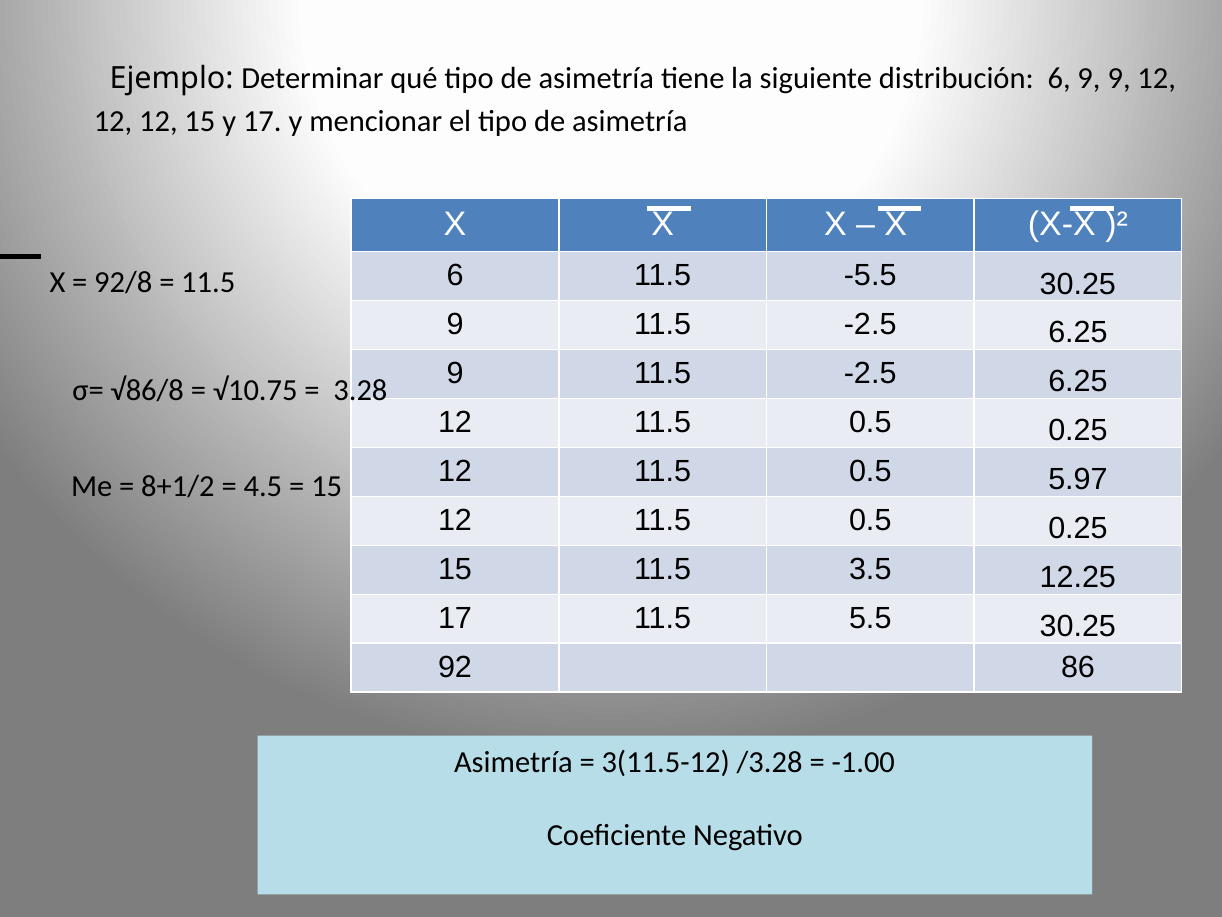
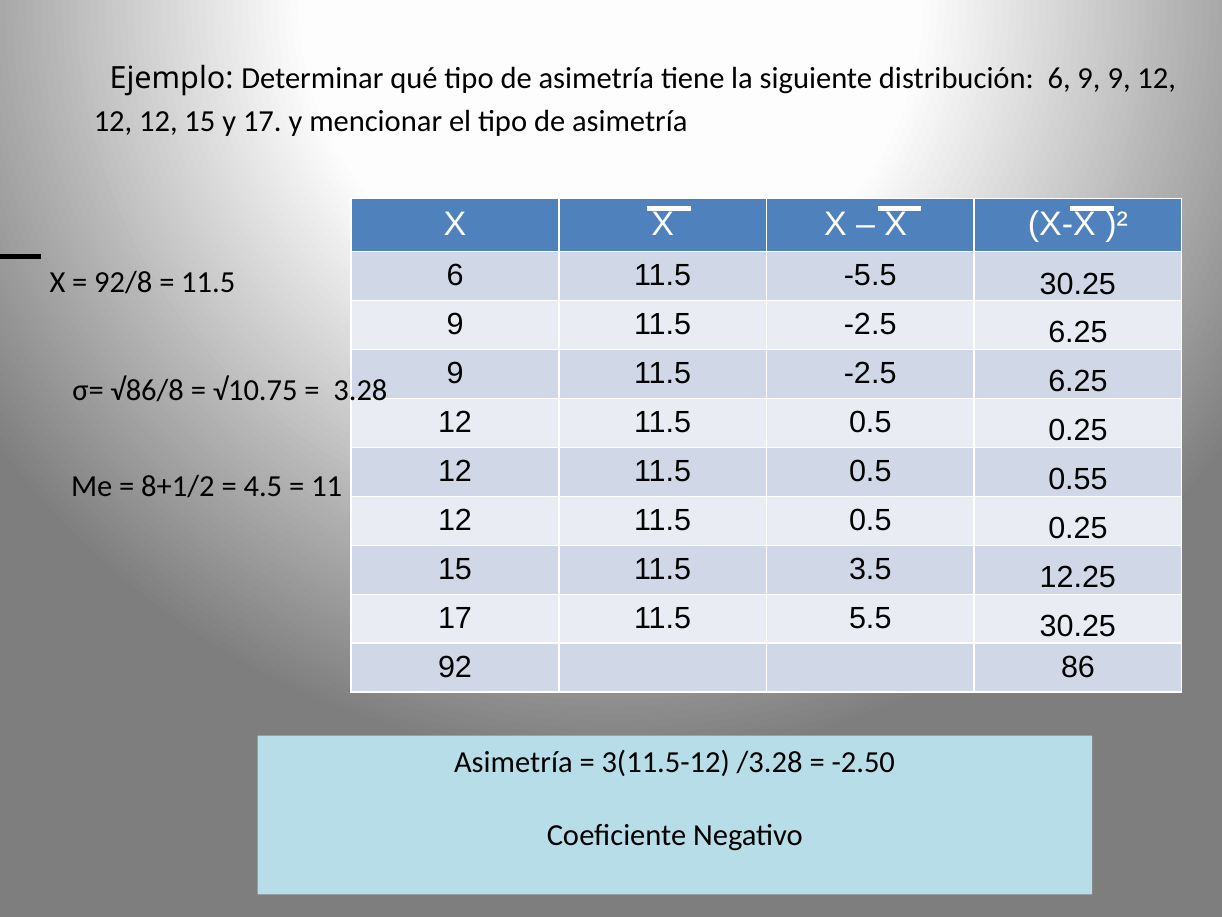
5.97: 5.97 -> 0.55 (1078, 479)
15: 15 -> 11 (327, 486)
-1.00: -1.00 -> -2.50 (863, 762)
